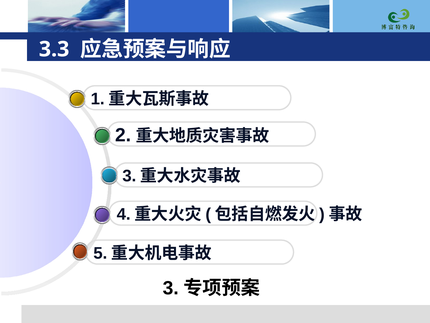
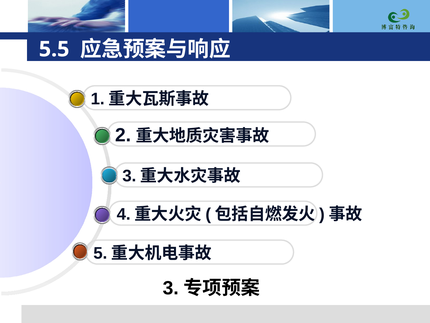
3.3: 3.3 -> 5.5 (54, 49)
